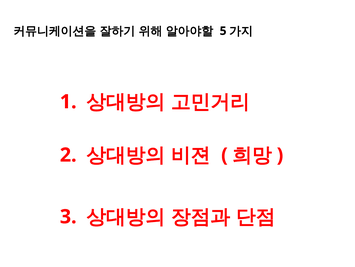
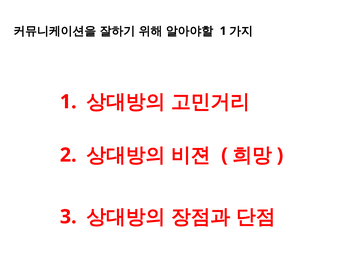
5: 5 -> 1 (223, 31)
